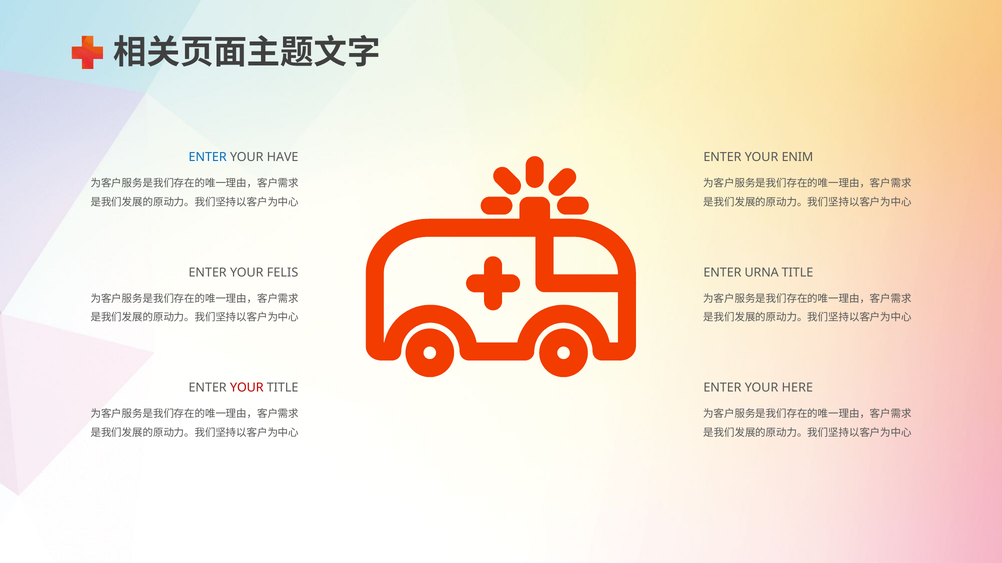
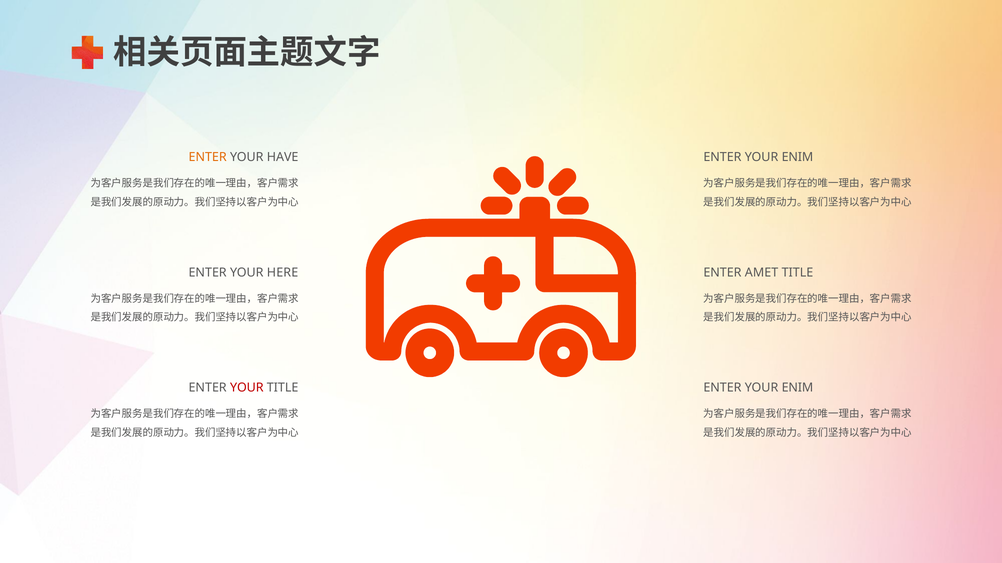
ENTER colour: blue -> orange (208, 157)
FELIS: FELIS -> HERE (283, 273)
URNA: URNA -> AMET (762, 273)
HERE: HERE -> ENIM (797, 388)
